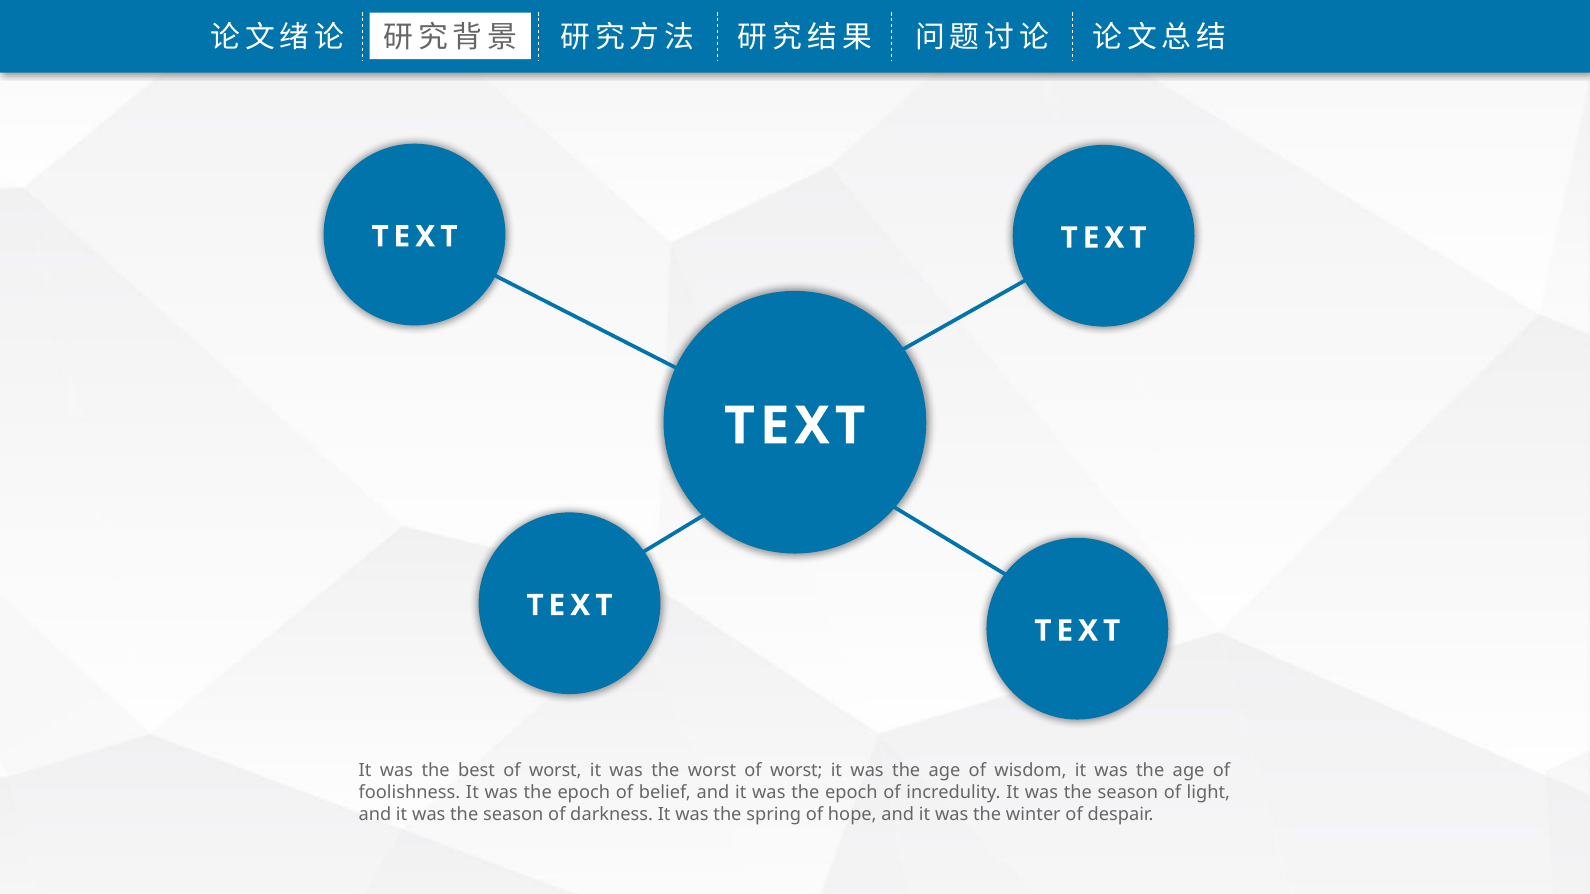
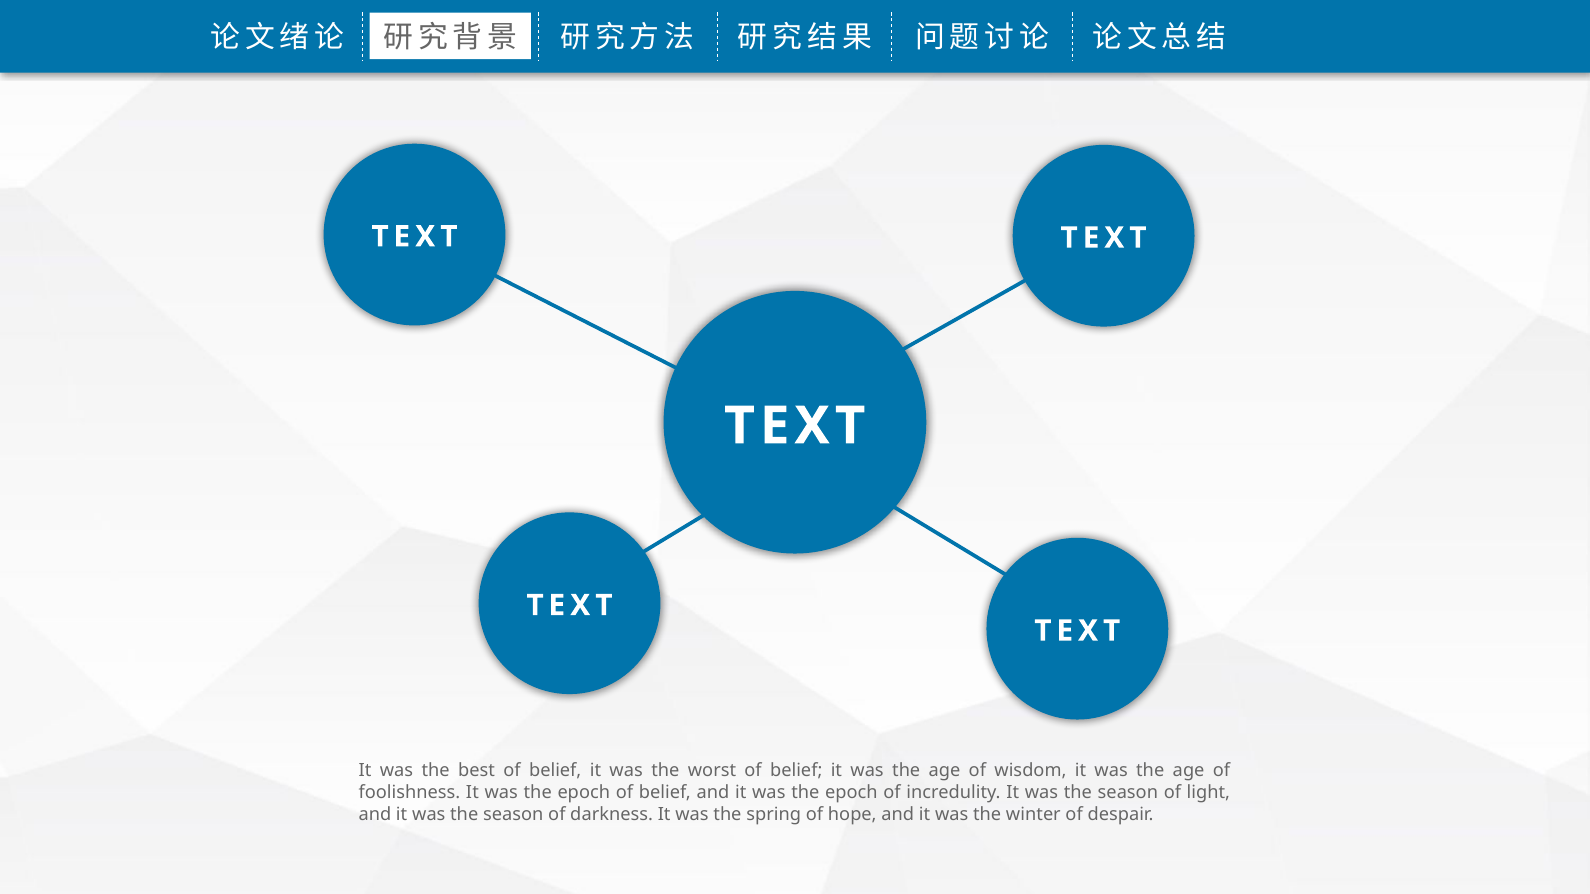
best of worst: worst -> belief (555, 771)
worst of worst: worst -> belief (796, 771)
